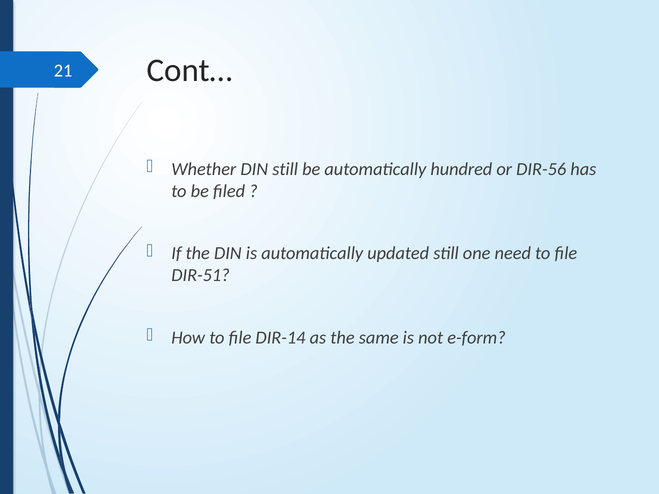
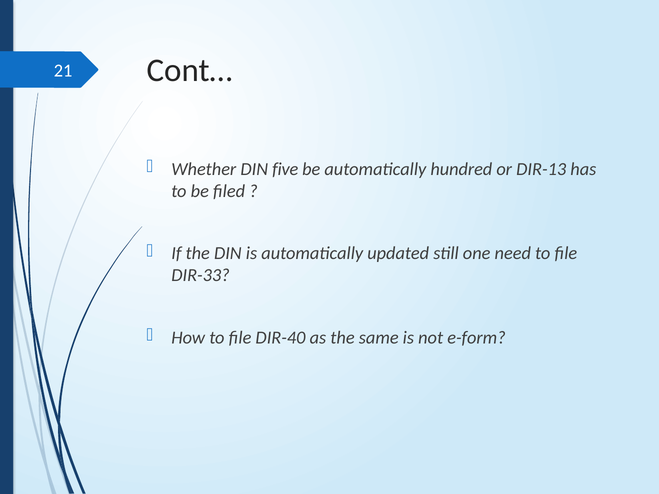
DIN still: still -> five (285, 169)
DIR-56: DIR-56 -> DIR-13 (541, 169)
DIR-51: DIR-51 -> DIR-33 (201, 276)
DIR-14: DIR-14 -> DIR-40 (280, 338)
